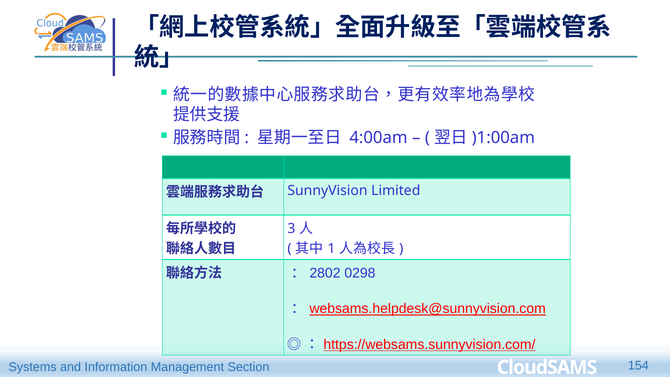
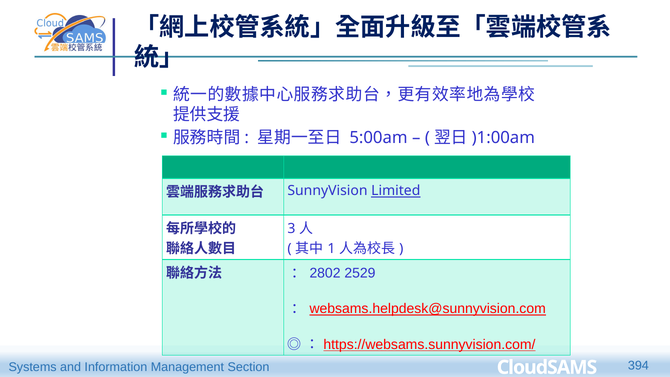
4:00am: 4:00am -> 5:00am (378, 137)
Limited underline: none -> present (396, 191)
0298: 0298 -> 2529 (360, 273)
154: 154 -> 394 (638, 366)
